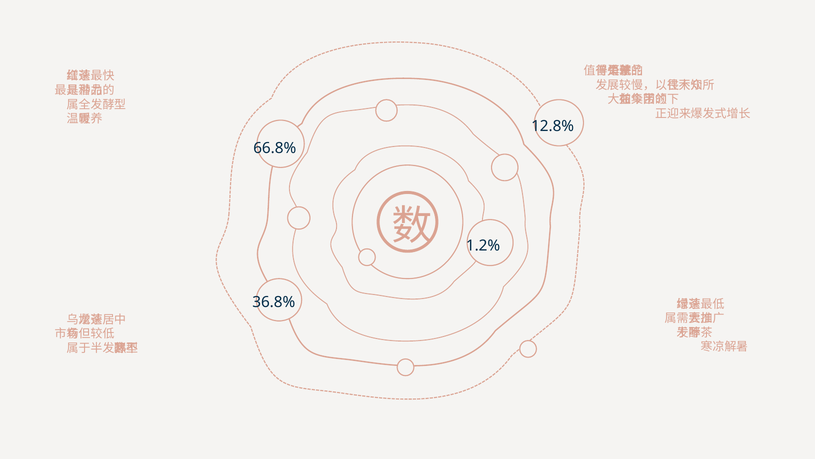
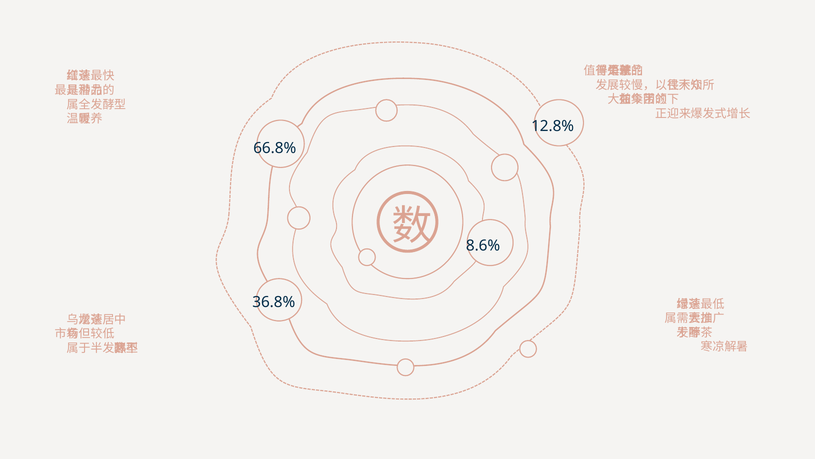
1.2%: 1.2% -> 8.6% (483, 245)
